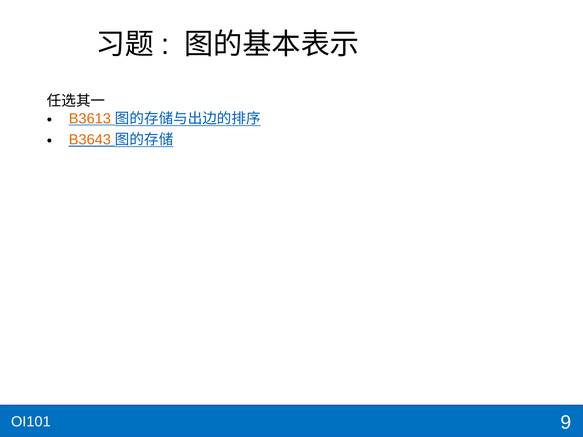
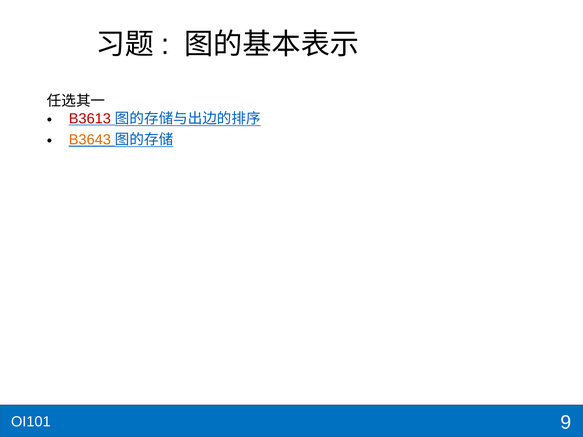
B3613 colour: orange -> red (90, 119)
